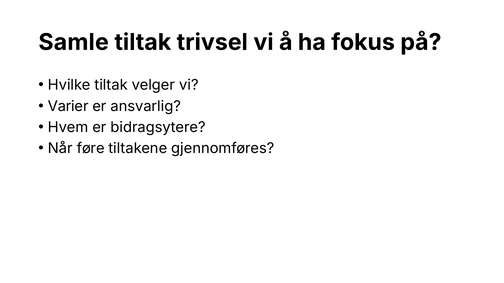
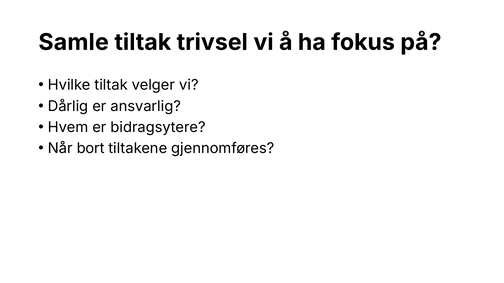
Varier: Varier -> Dårlig (68, 106)
føre: føre -> bort (91, 149)
